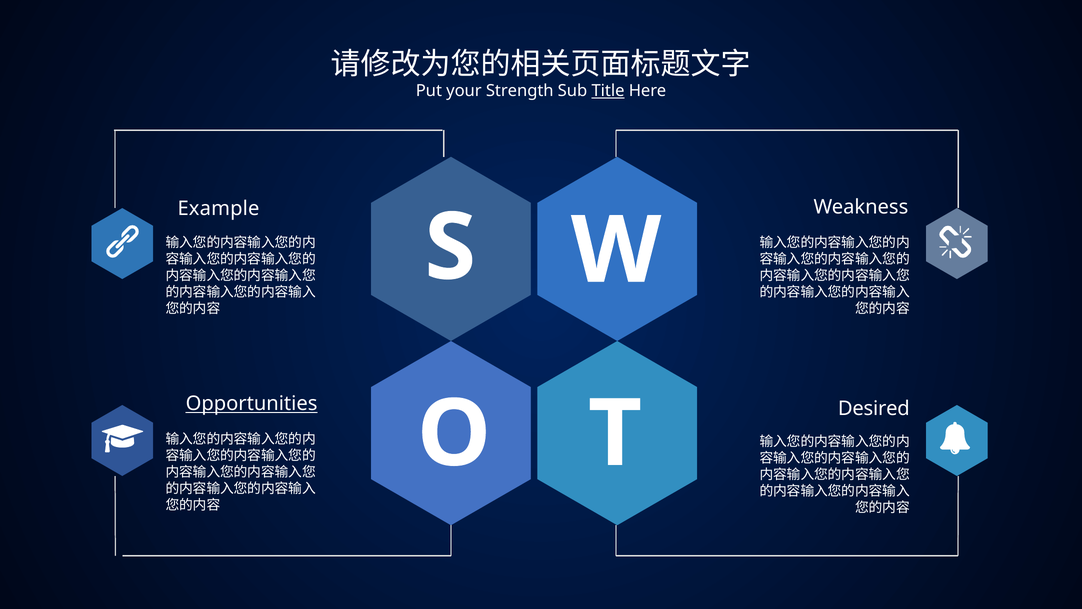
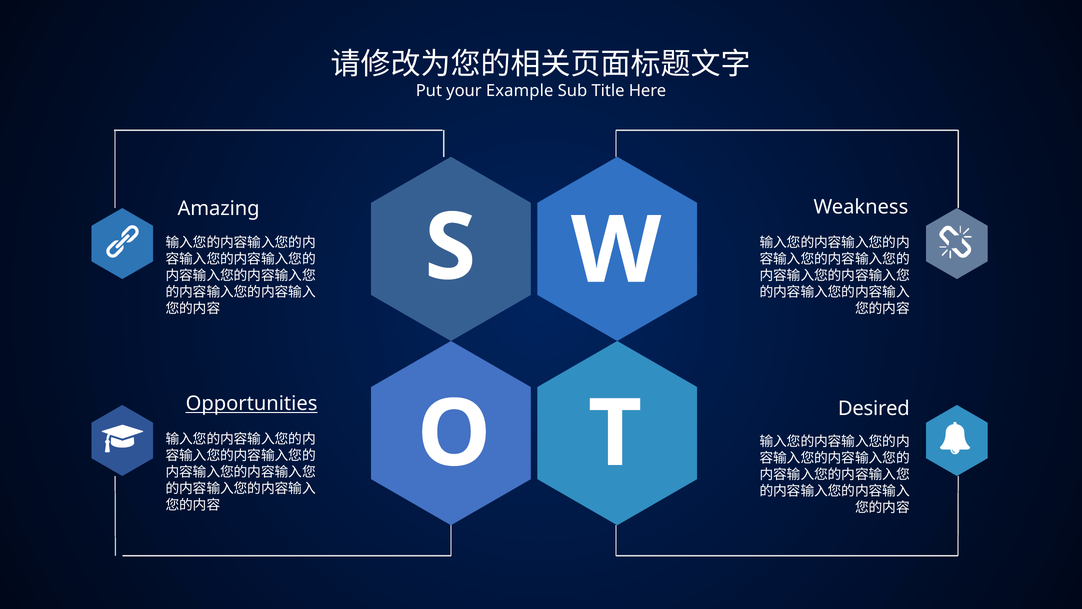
Strength: Strength -> Example (520, 91)
Title underline: present -> none (608, 91)
Example: Example -> Amazing (219, 208)
